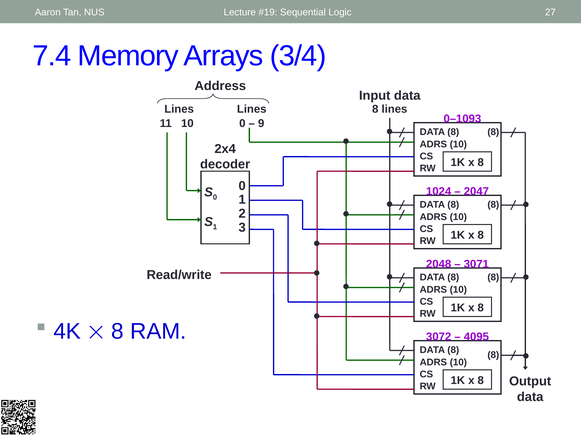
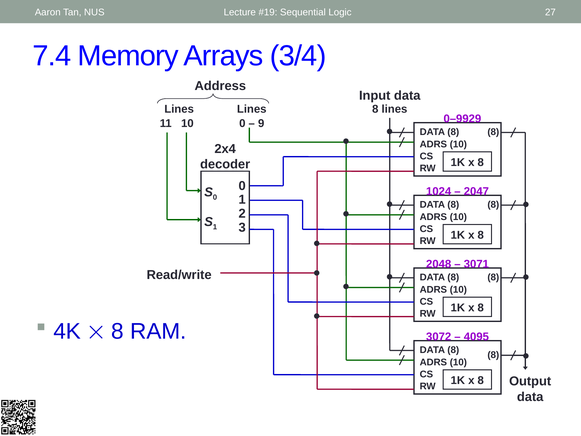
0–1093: 0–1093 -> 0–9929 (462, 119)
